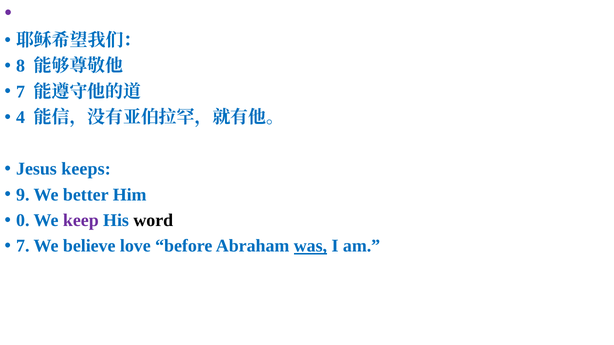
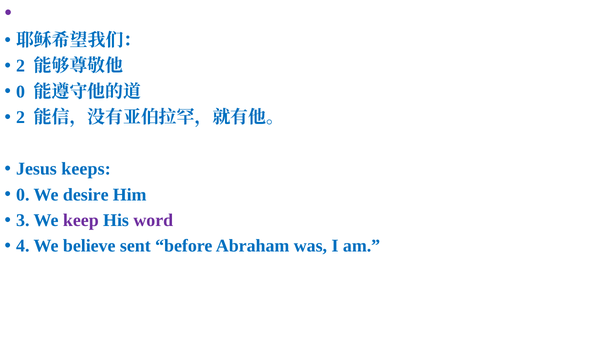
8: 8 -> 2 (21, 66)
7: 7 -> 0 (21, 92)
4: 4 -> 2 (21, 118)
9: 9 -> 0 (23, 195)
better: better -> desire (86, 195)
0: 0 -> 3 (23, 221)
word colour: black -> purple (153, 221)
7: 7 -> 4 (23, 246)
love: love -> sent (135, 246)
was underline: present -> none (310, 246)
